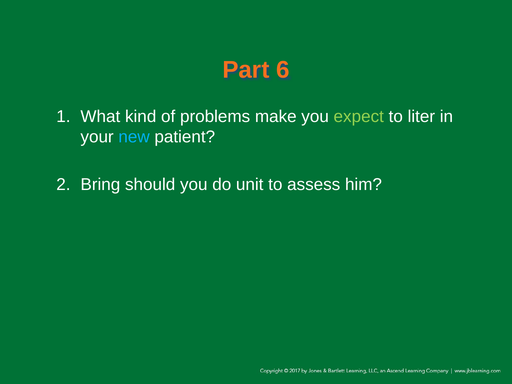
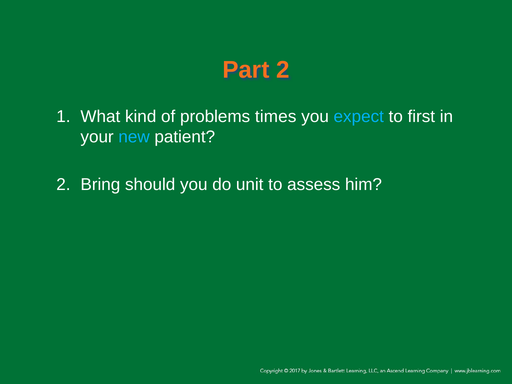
Part 6: 6 -> 2 (283, 70)
make: make -> times (276, 116)
expect colour: light green -> light blue (359, 116)
liter: liter -> first (421, 116)
